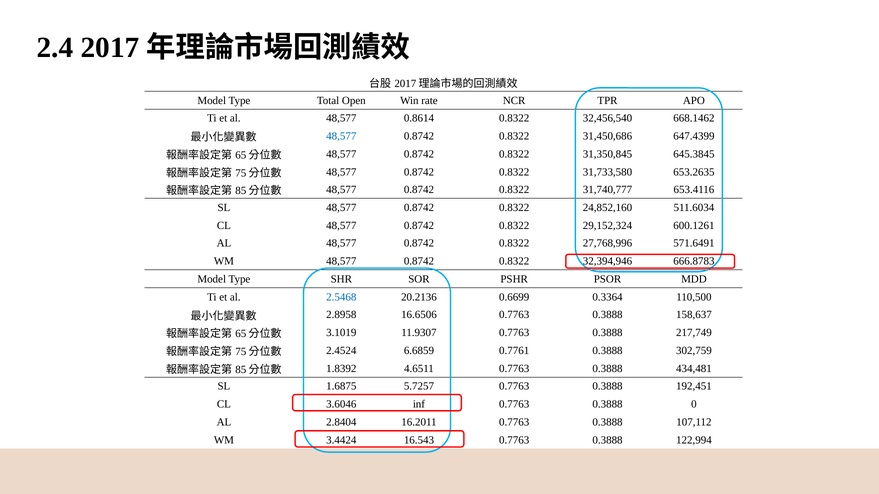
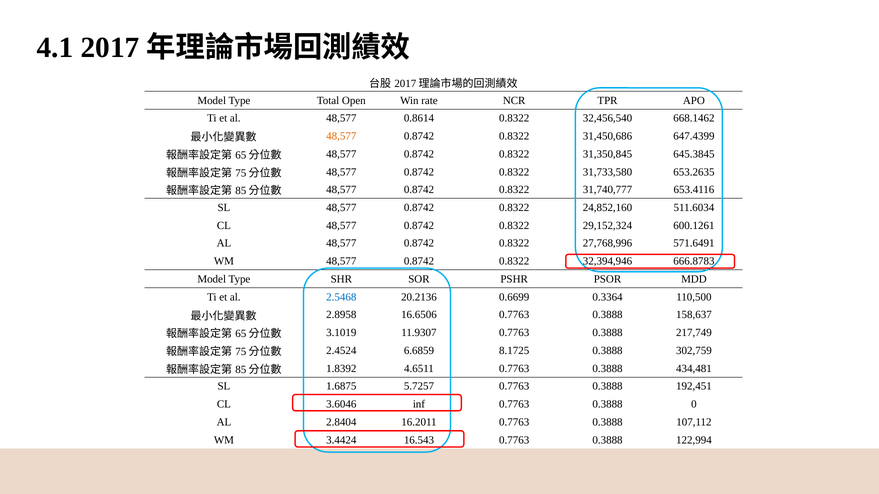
2.4: 2.4 -> 4.1 (55, 48)
48,577 colour: blue -> orange (341, 136)
0.7761: 0.7761 -> 8.1725 (514, 351)
